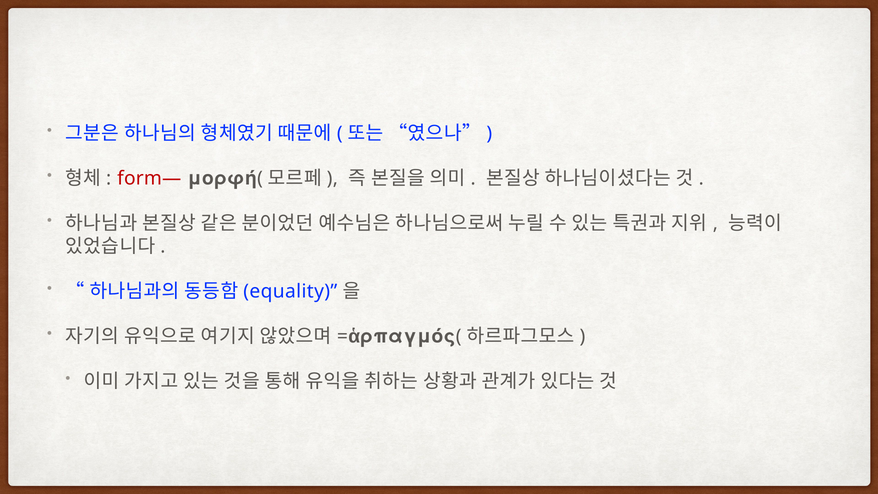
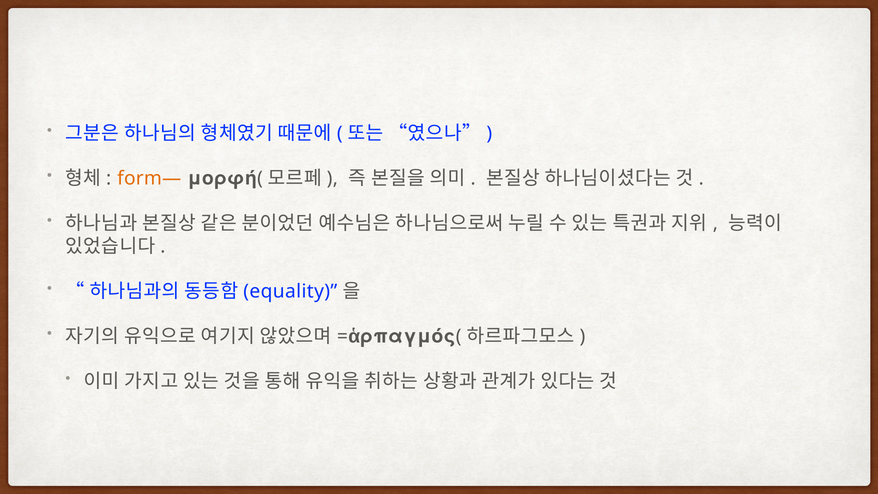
form— colour: red -> orange (149, 178)
